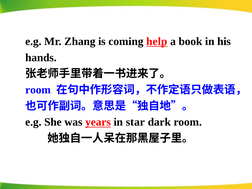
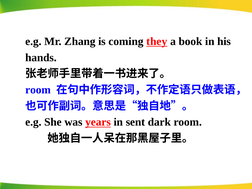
help: help -> they (157, 41)
star: star -> sent (135, 122)
